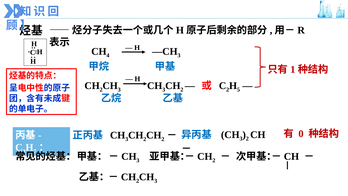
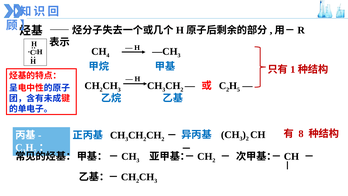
0: 0 -> 8 (301, 134)
